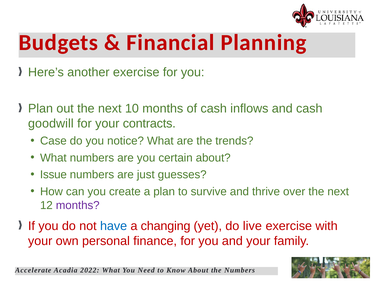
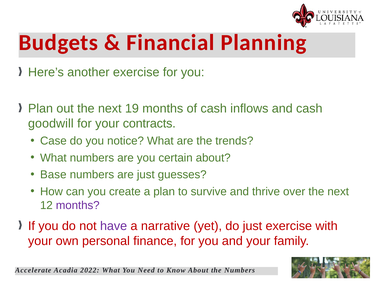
10: 10 -> 19 (132, 108)
Issue: Issue -> Base (53, 174)
have colour: blue -> purple (114, 225)
changing: changing -> narrative (166, 225)
do live: live -> just (252, 225)
